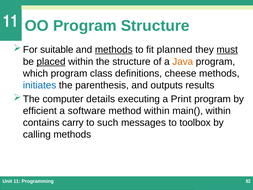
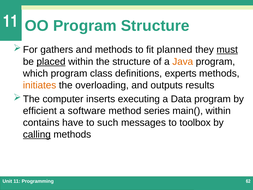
suitable: suitable -> gathers (57, 50)
methods underline: present -> none (114, 50)
cheese: cheese -> experts (181, 73)
initiates colour: blue -> orange (40, 85)
parenthesis: parenthesis -> overloading (102, 85)
details: details -> inserts (101, 99)
Print: Print -> Data (181, 99)
method within: within -> series (157, 111)
carry: carry -> have (73, 123)
calling underline: none -> present (37, 134)
